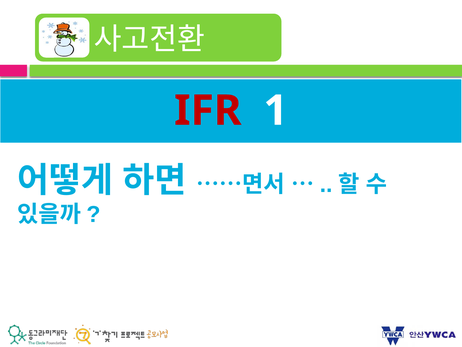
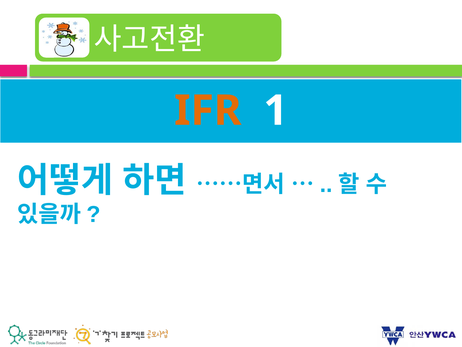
IFR colour: red -> orange (208, 111)
